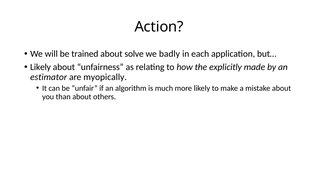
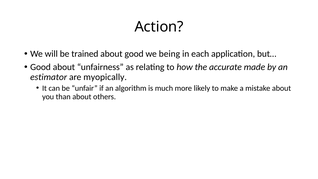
about solve: solve -> good (134, 54)
badly: badly -> being (169, 54)
Likely: Likely -> Good (40, 67)
explicitly: explicitly -> accurate (225, 67)
